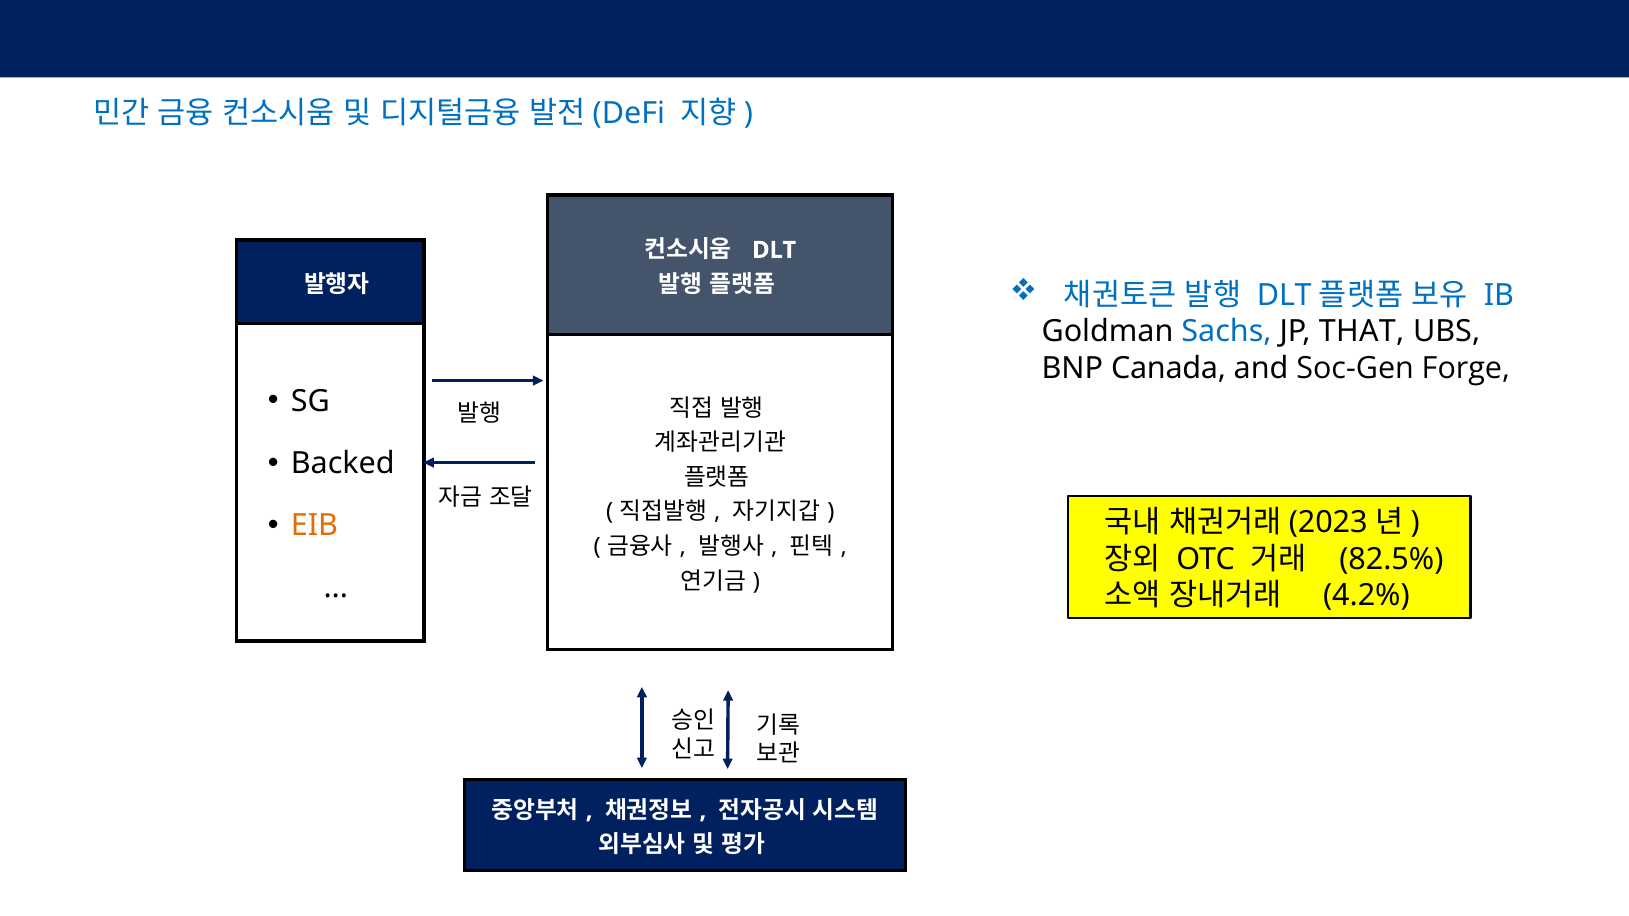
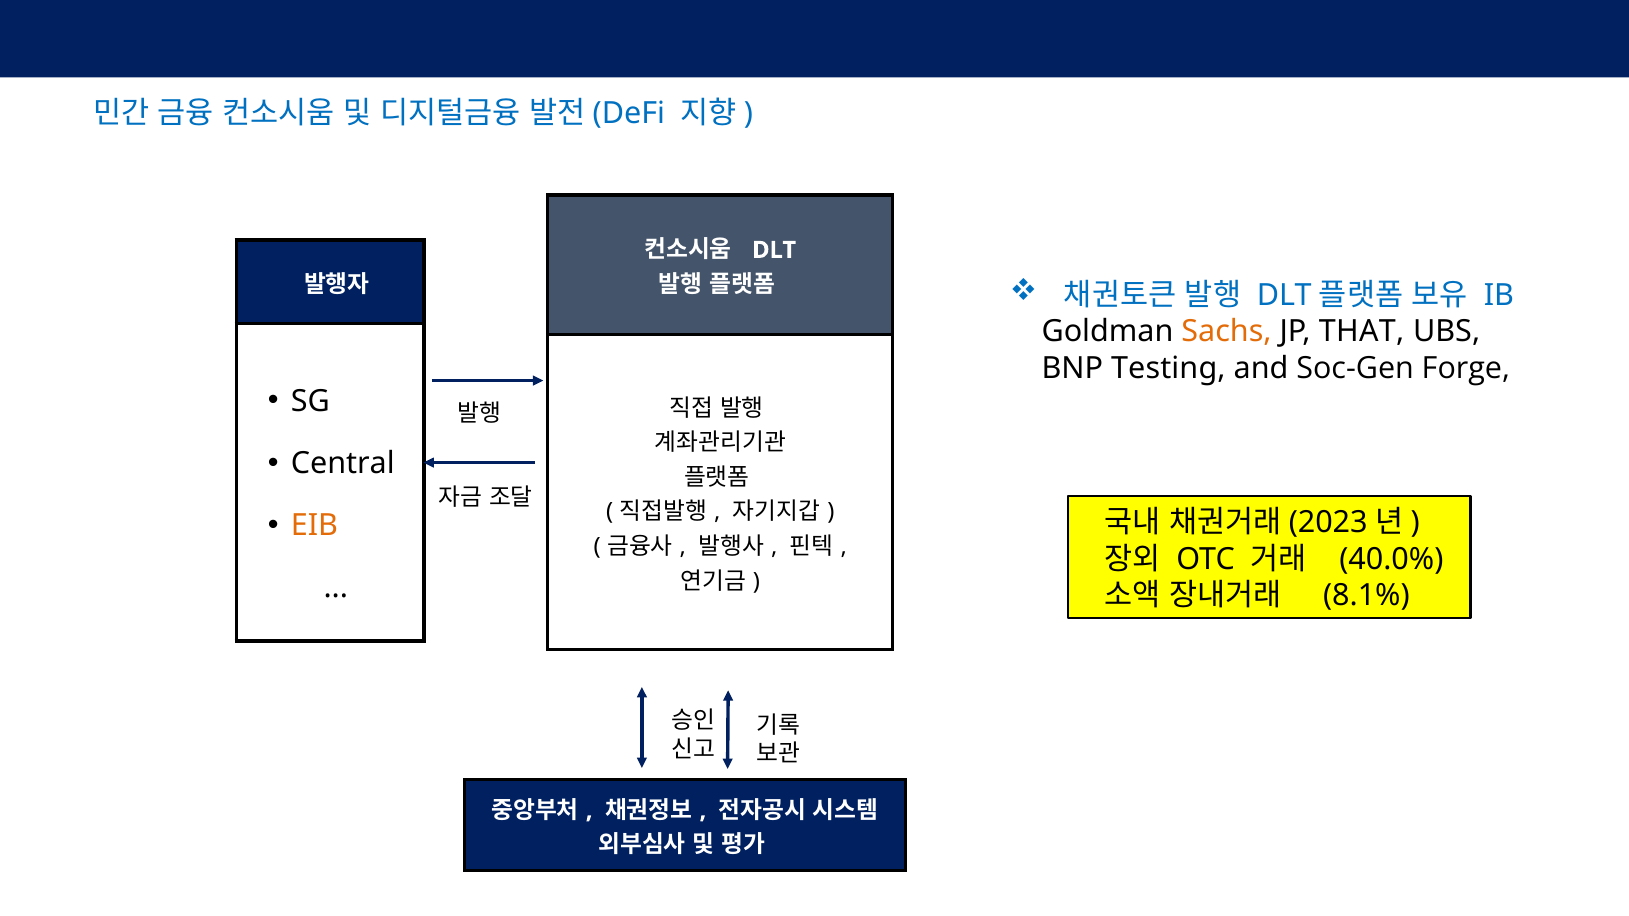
Sachs colour: blue -> orange (1227, 332)
Canada: Canada -> Testing (1168, 368)
Backed: Backed -> Central (343, 463)
82.5%: 82.5% -> 40.0% (1391, 559)
4.2%: 4.2% -> 8.1% (1366, 596)
